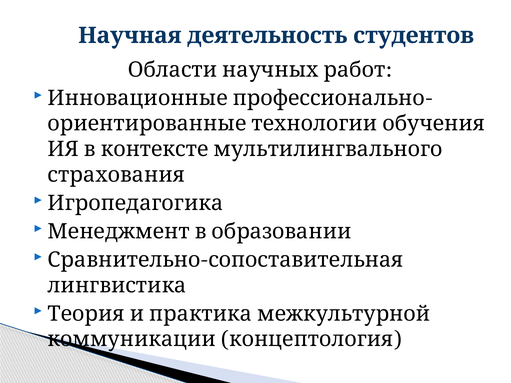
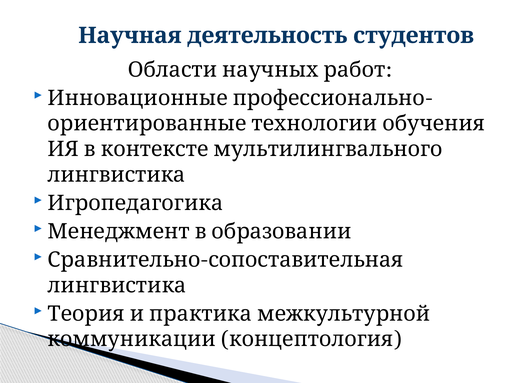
страхования: страхования -> лингвистика (116, 175)
